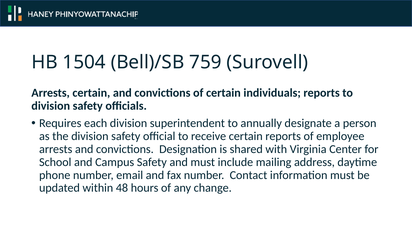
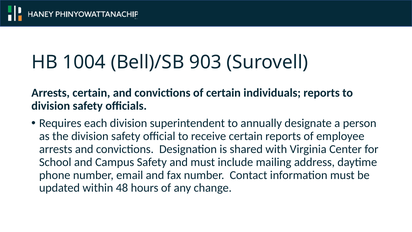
1504: 1504 -> 1004 (84, 62)
759: 759 -> 903 (205, 62)
